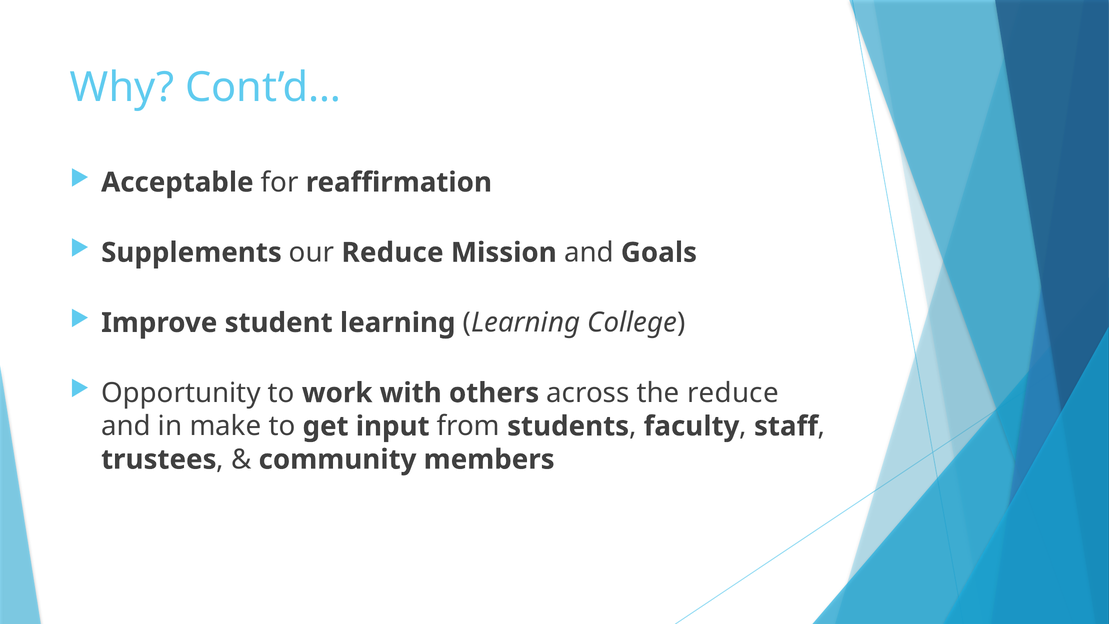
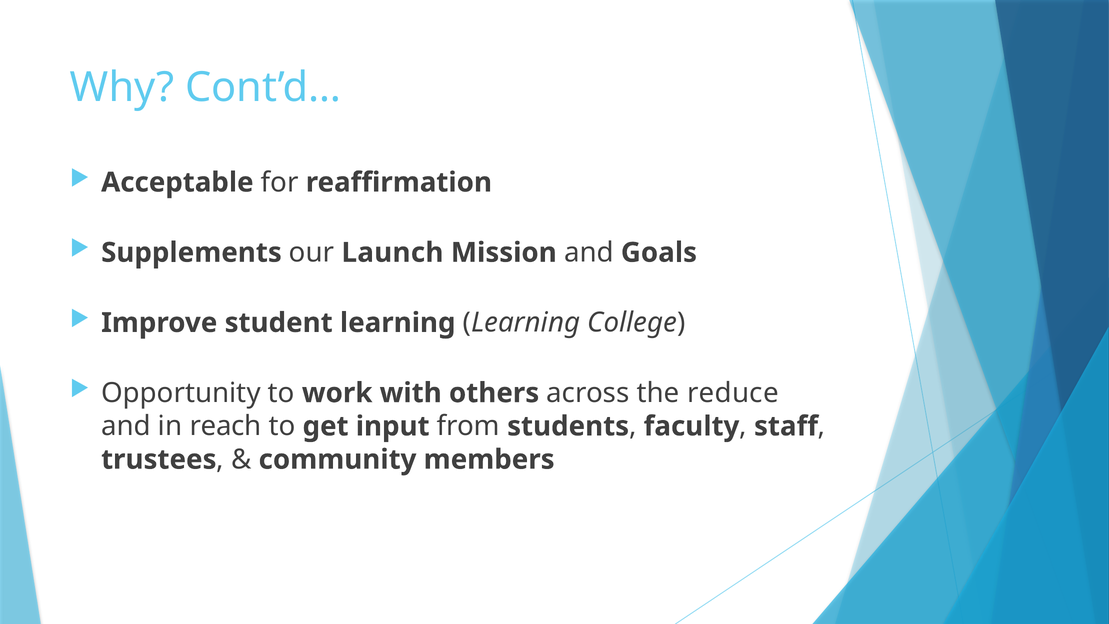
our Reduce: Reduce -> Launch (392, 253)
make: make -> reach (226, 426)
